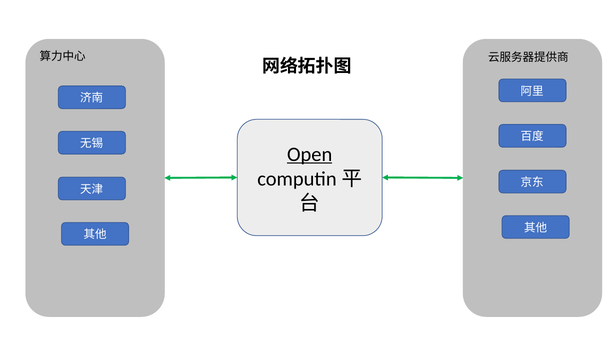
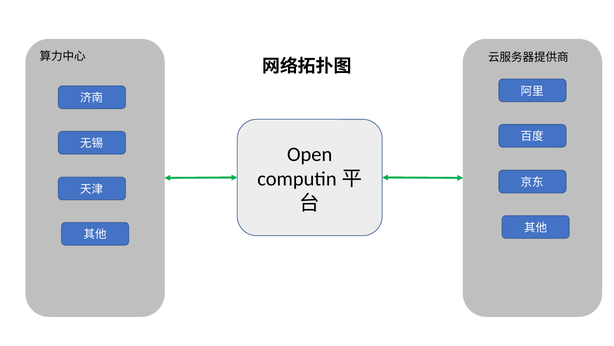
Open underline: present -> none (310, 154)
